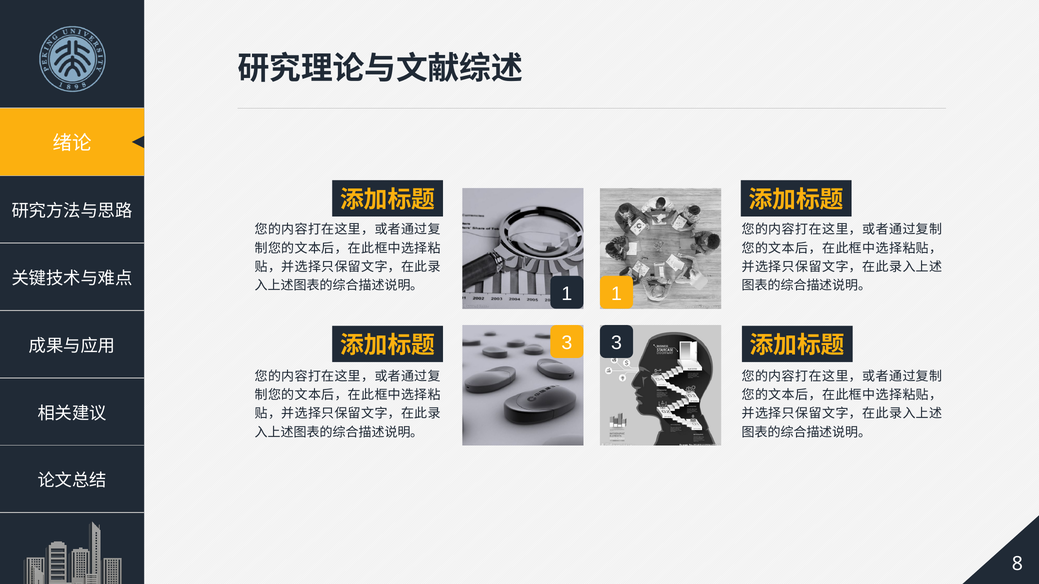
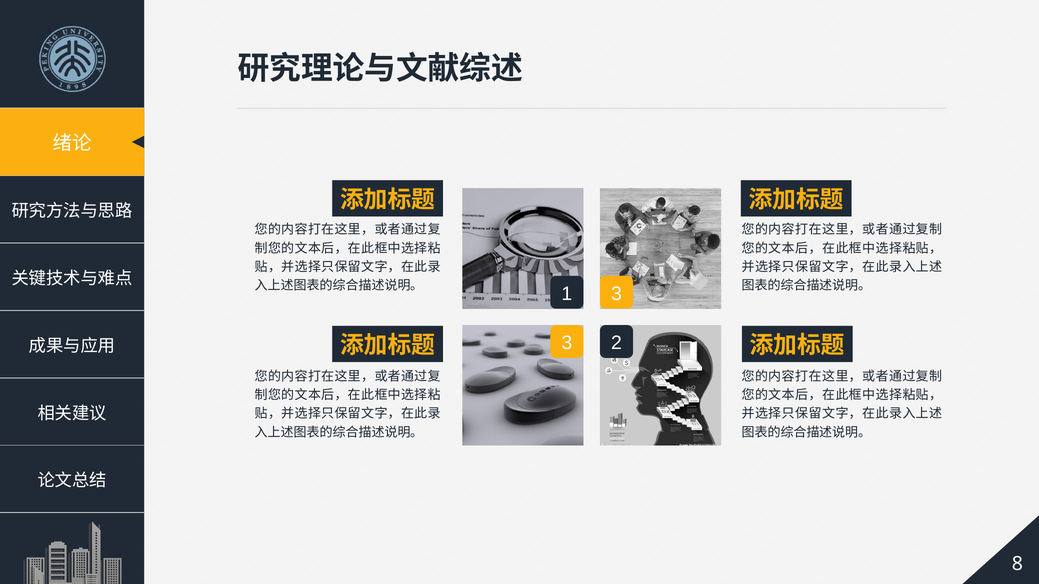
1 1: 1 -> 3 (616, 294)
3 3: 3 -> 2 (616, 343)
